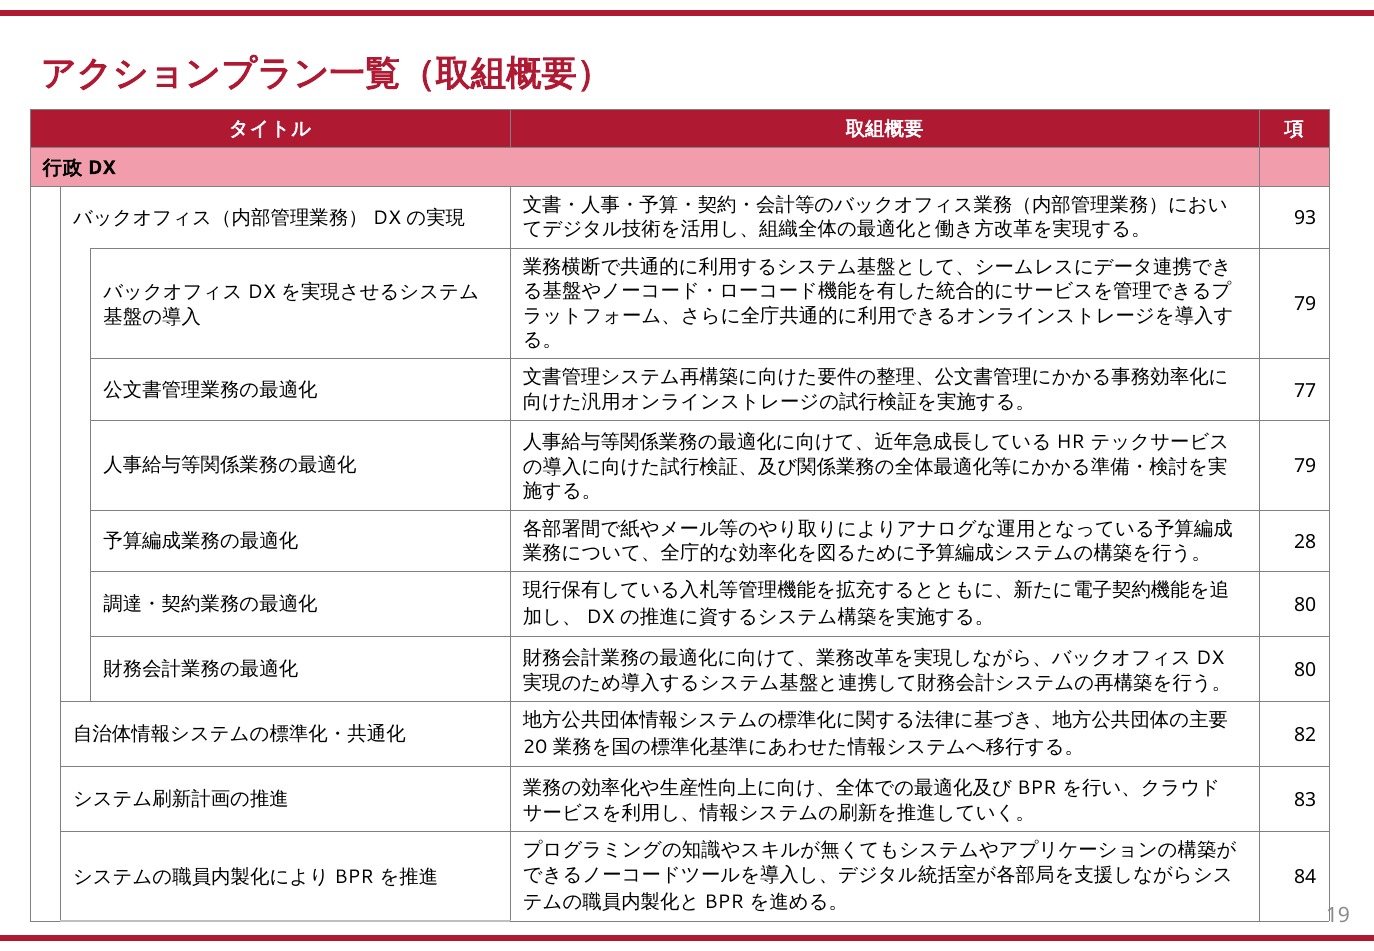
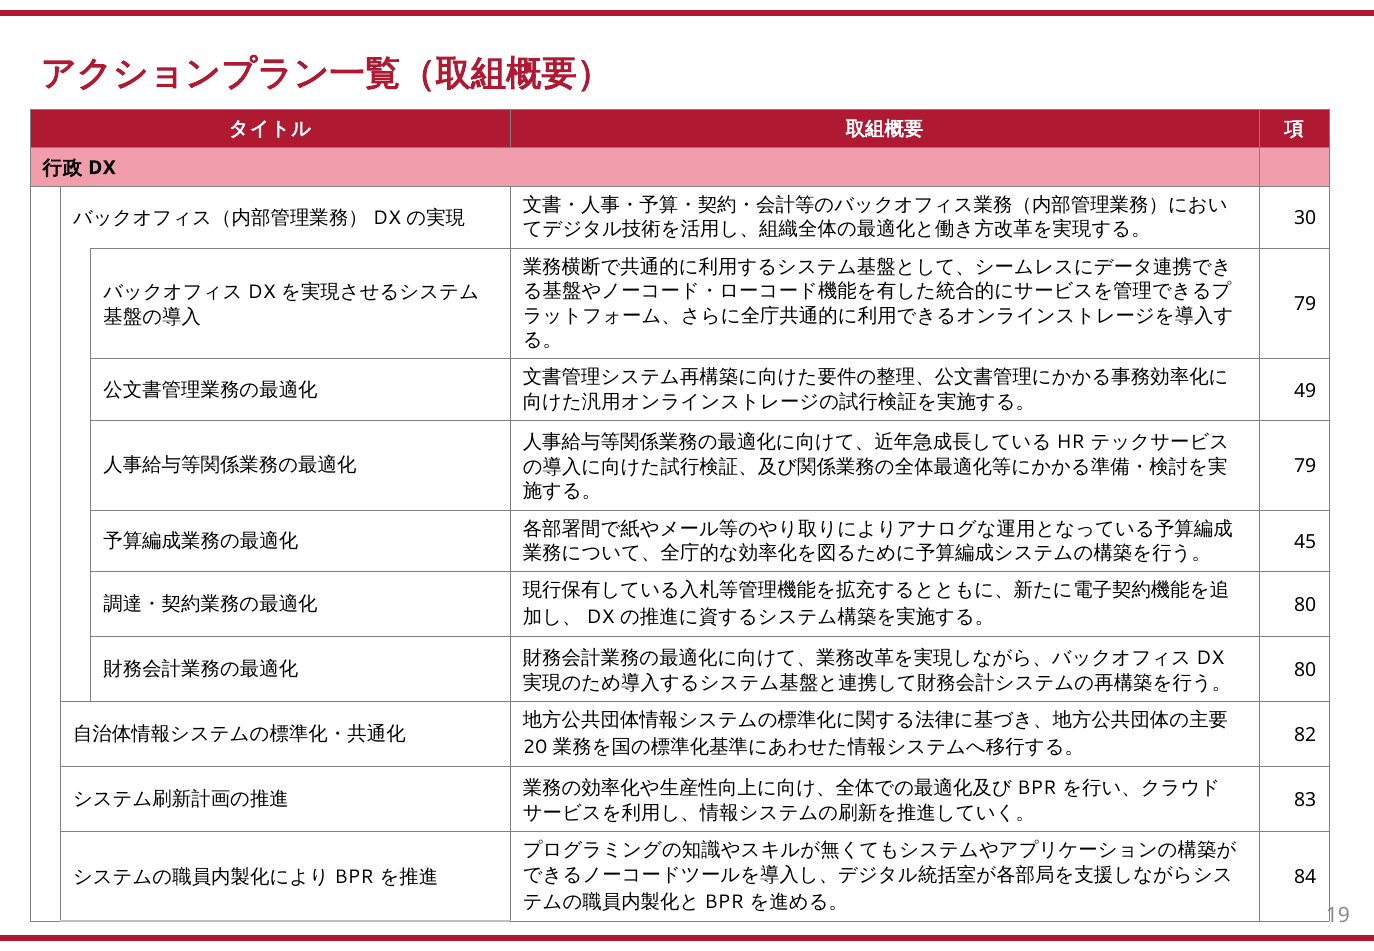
93: 93 -> 30 (1305, 218)
77: 77 -> 49 (1305, 391)
28: 28 -> 45 (1305, 542)
